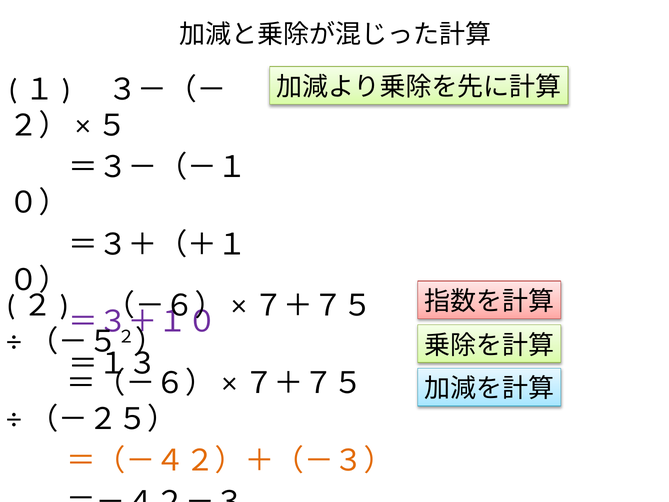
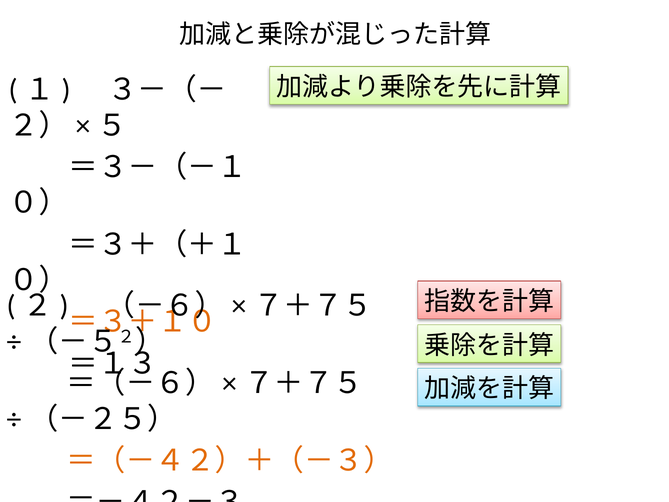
＝３＋１０ colour: purple -> orange (143, 322)
